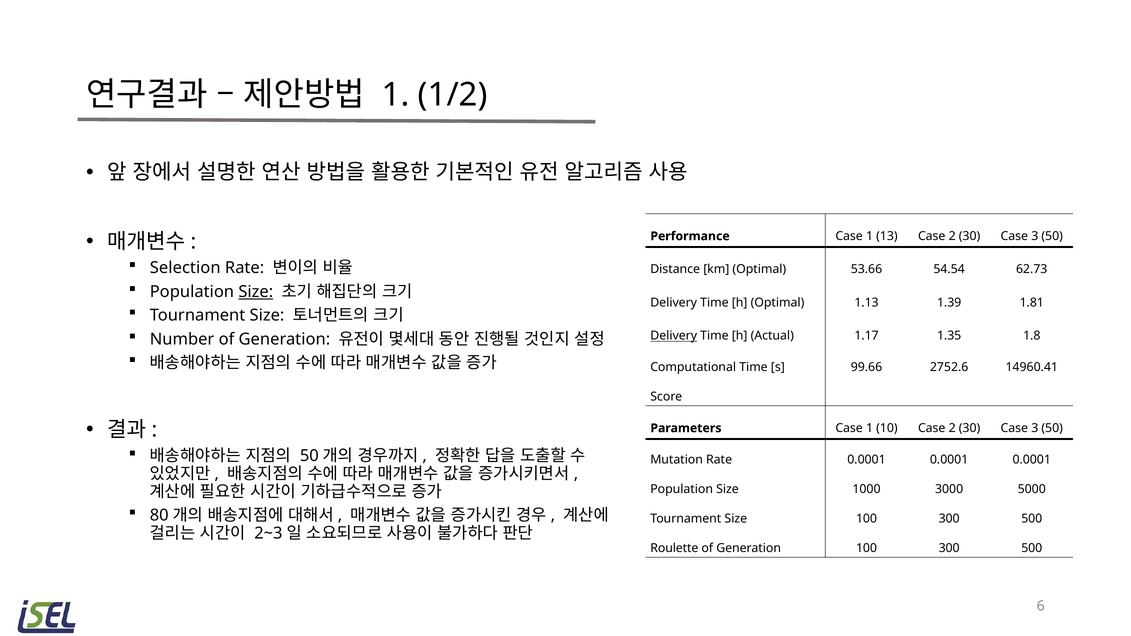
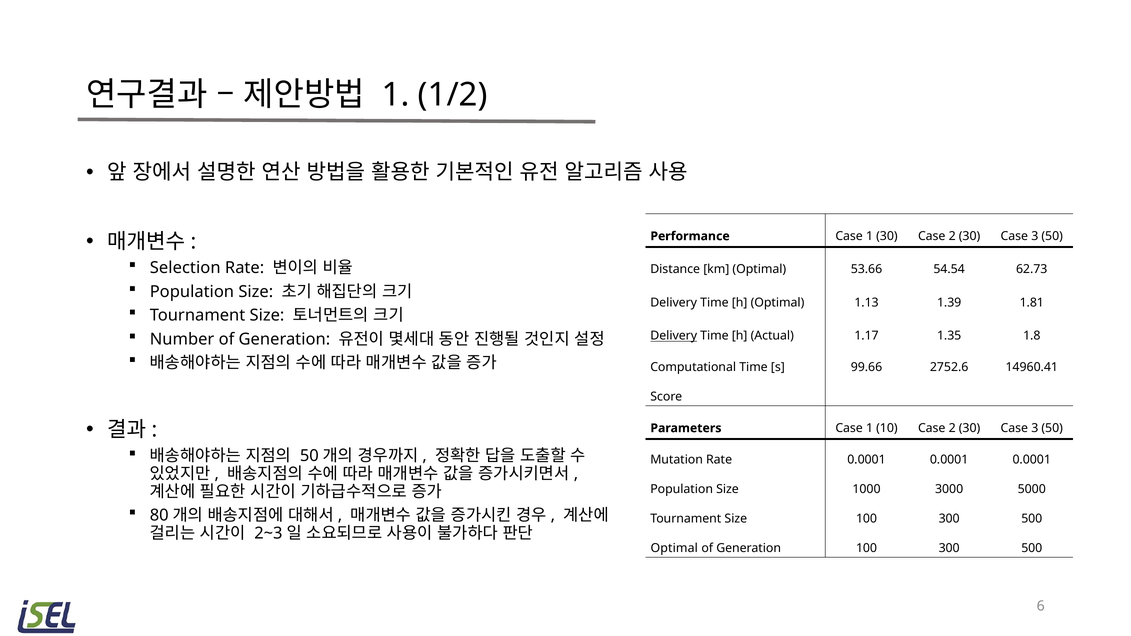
1 13: 13 -> 30 (887, 236)
Size underline: present -> none (256, 292)
Roulette: Roulette -> Optimal (674, 548)
